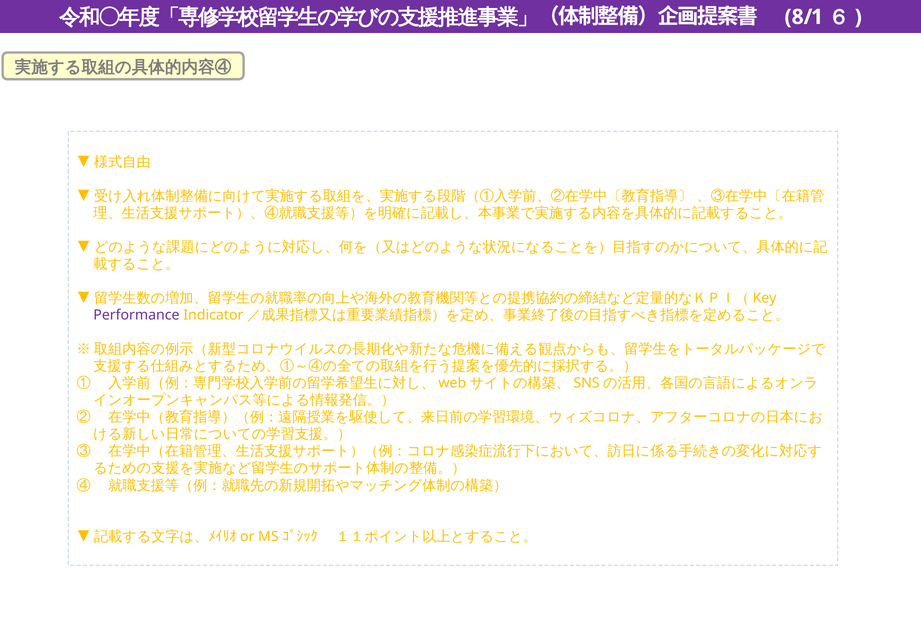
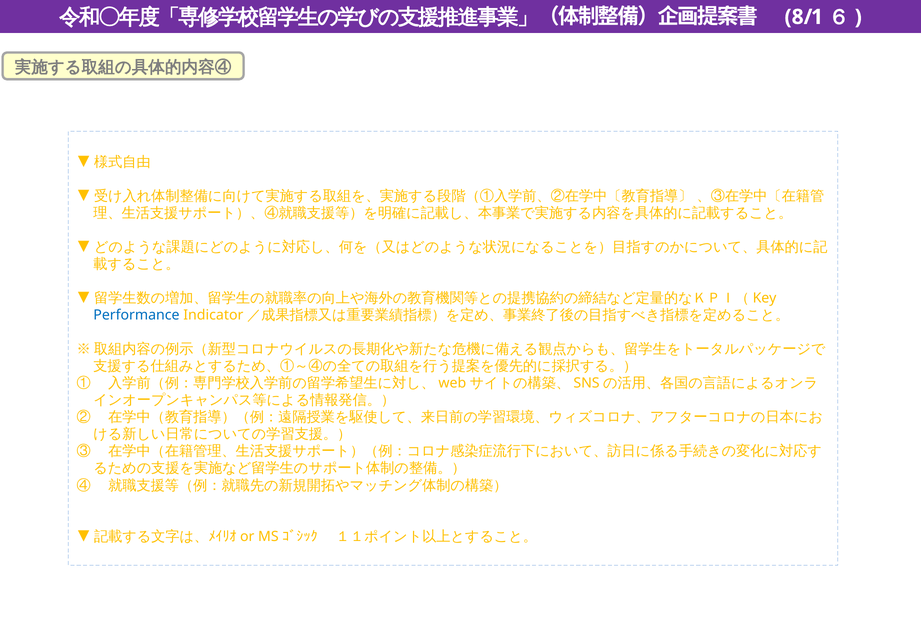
Performance colour: purple -> blue (136, 315)
